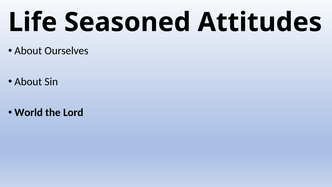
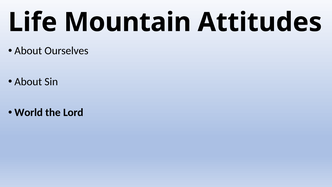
Seasoned: Seasoned -> Mountain (128, 22)
